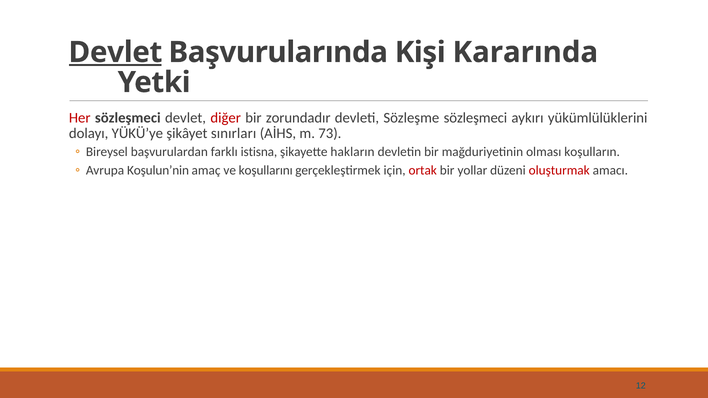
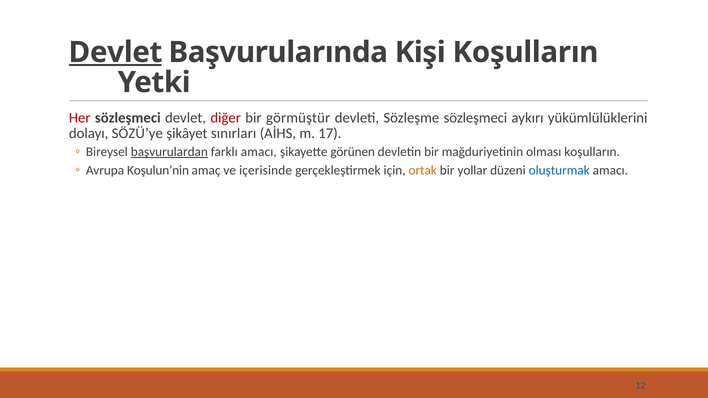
Kişi Kararında: Kararında -> Koşulların (525, 52)
zorundadır: zorundadır -> görmüştür (298, 118)
YÜKÜ’ye: YÜKÜ’ye -> SÖZÜ’ye (137, 134)
73: 73 -> 17 (330, 134)
başvurulardan underline: none -> present (169, 152)
farklı istisna: istisna -> amacı (259, 152)
hakların: hakların -> görünen (353, 152)
koşullarını: koşullarını -> içerisinde (266, 171)
ortak colour: red -> orange (423, 171)
oluşturmak colour: red -> blue (559, 171)
